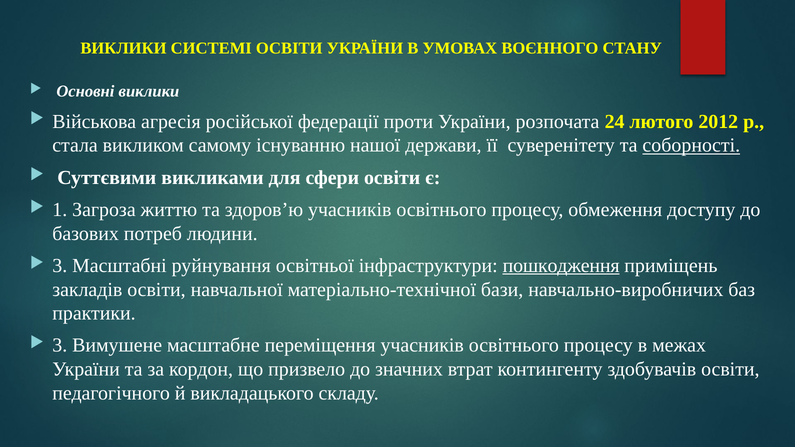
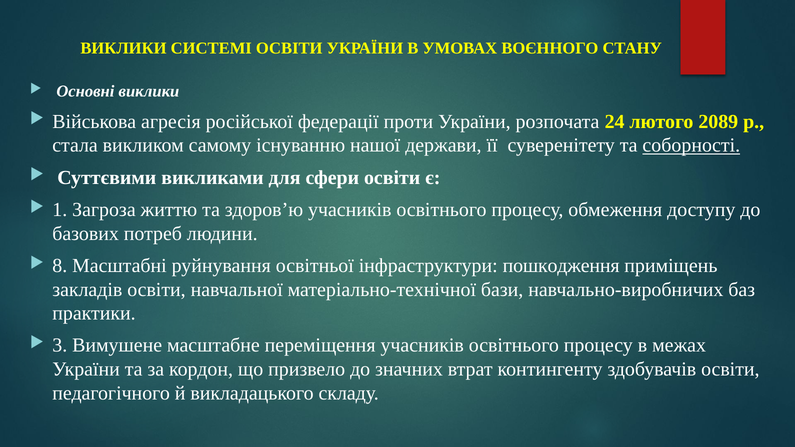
2012: 2012 -> 2089 (718, 122)
3: 3 -> 8 (60, 266)
пошкодження underline: present -> none (561, 266)
